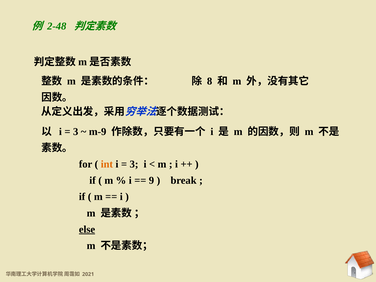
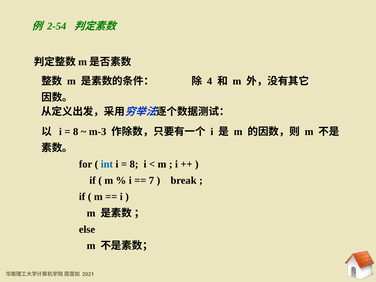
2-48: 2-48 -> 2-54 (57, 26)
8: 8 -> 4 (210, 81)
3: 3 -> 8 (76, 132)
m-9: m-9 -> m-3 (98, 132)
int colour: orange -> blue (107, 164)
3: 3 -> 8 (134, 164)
9: 9 -> 7 (151, 180)
else underline: present -> none (87, 229)
